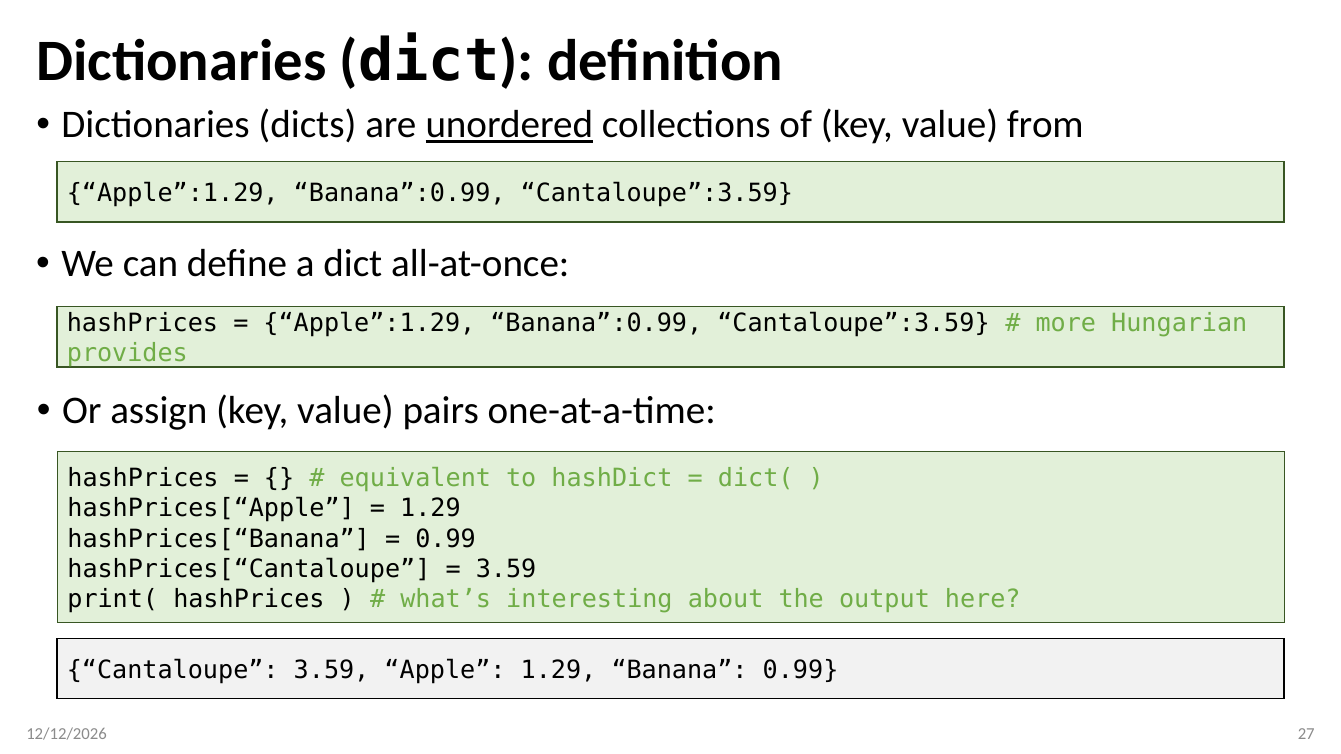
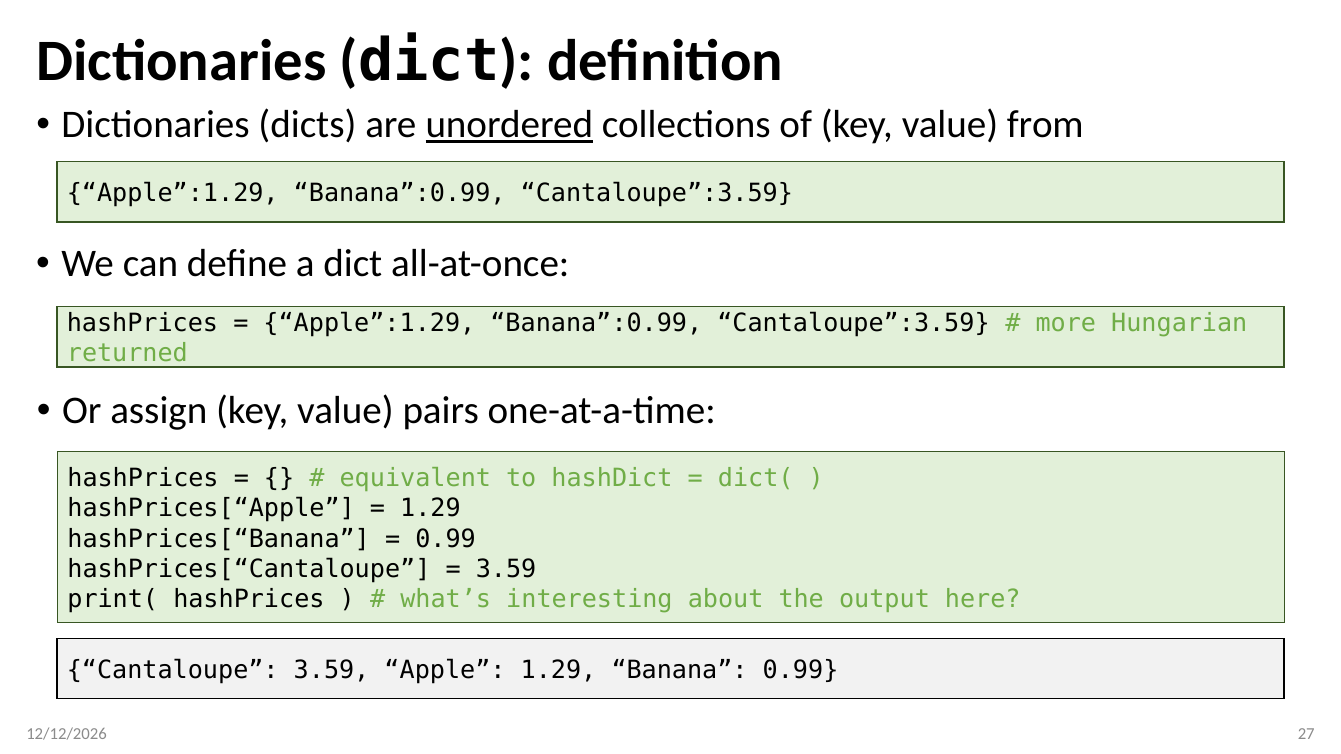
provides: provides -> returned (127, 354)
